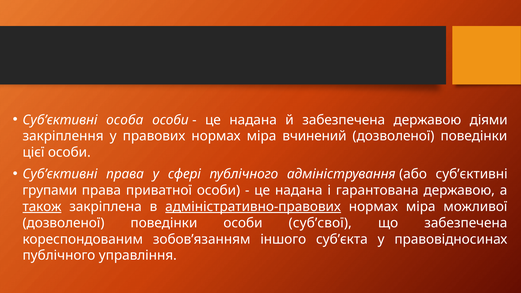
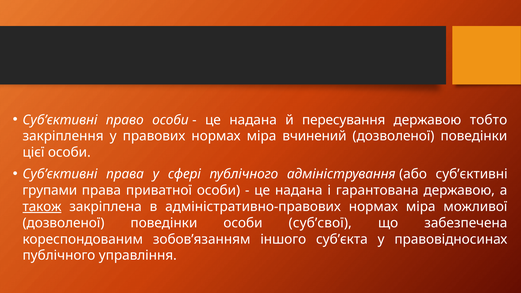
особа: особа -> право (125, 120)
й забезпечена: забезпечена -> пересування (344, 120)
діями: діями -> тобто (489, 120)
адміністративно-правових underline: present -> none (253, 207)
